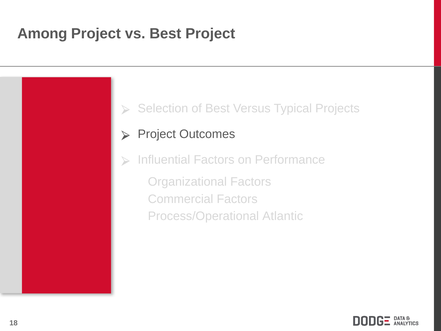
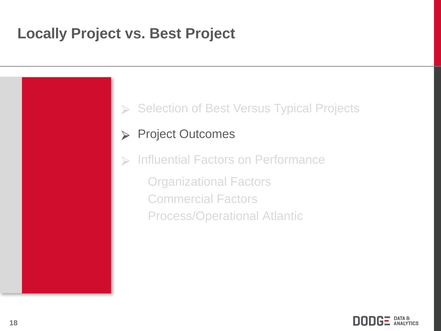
Among: Among -> Locally (42, 34)
